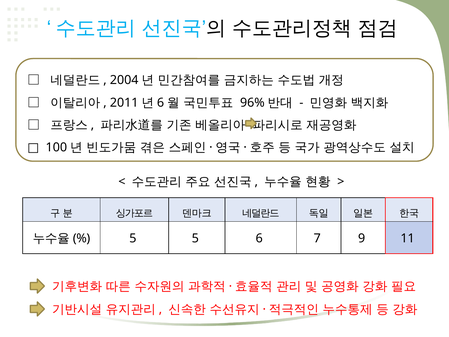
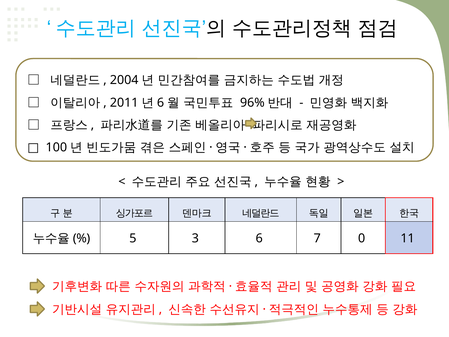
5 5: 5 -> 3 (195, 238)
9: 9 -> 0 (362, 238)
